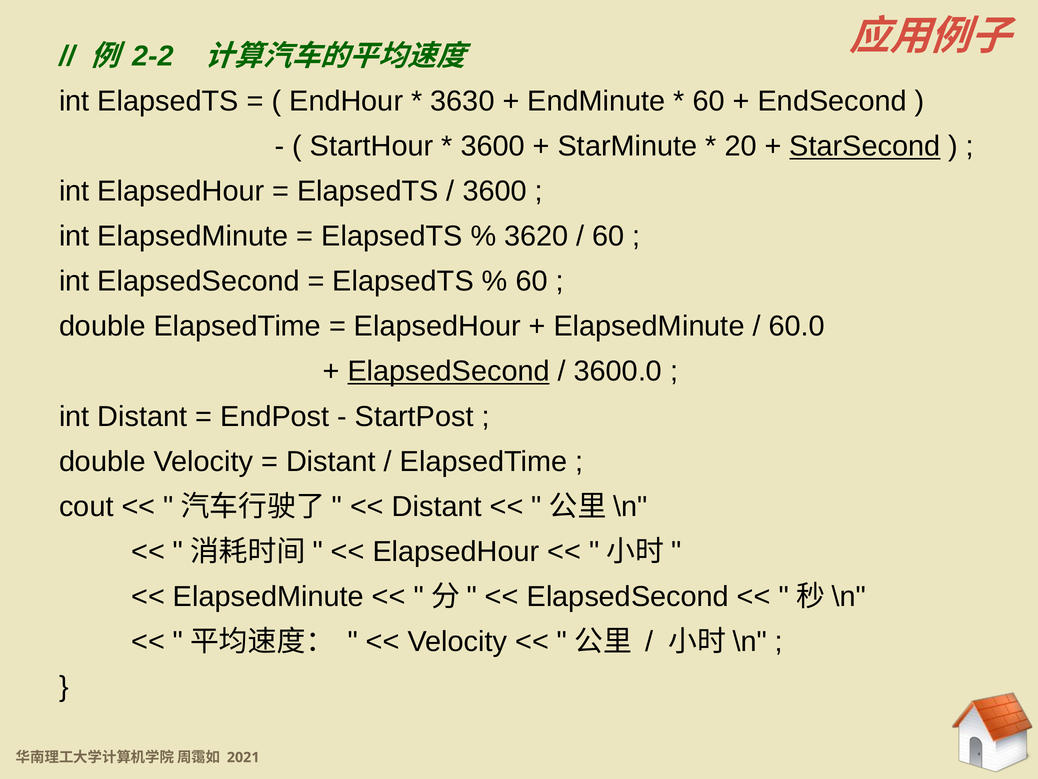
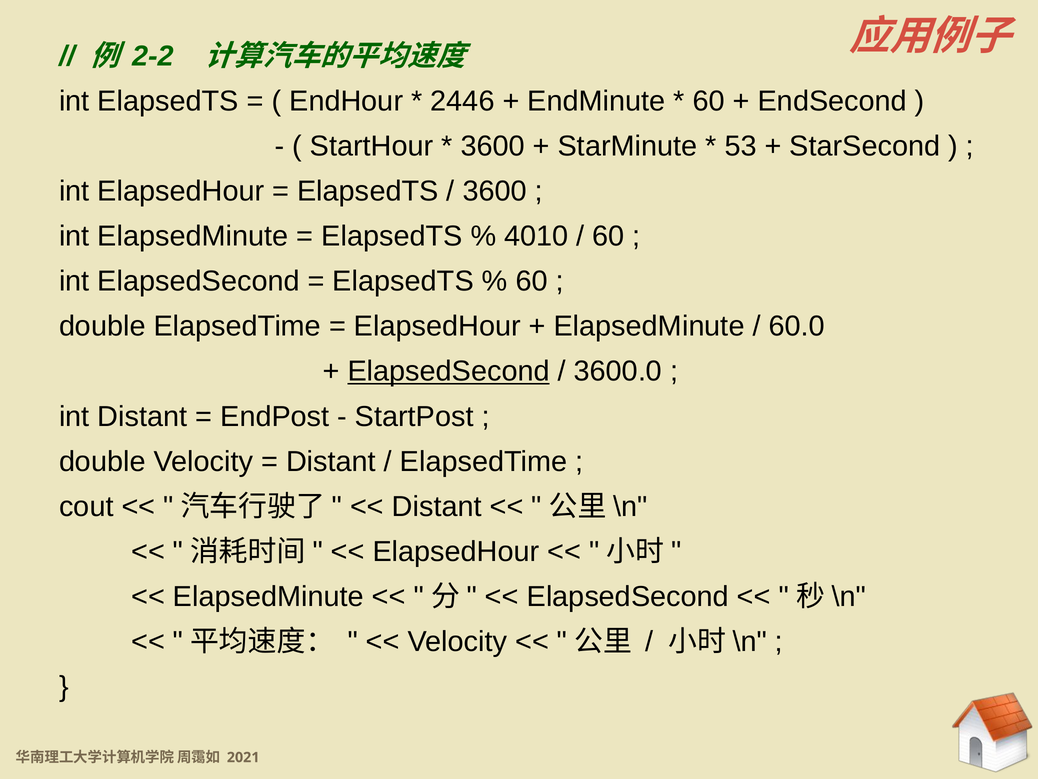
3630: 3630 -> 2446 (462, 101)
20: 20 -> 53 (741, 146)
StarSecond underline: present -> none (865, 146)
3620: 3620 -> 4010 (536, 236)
